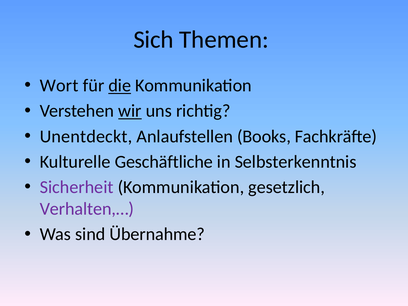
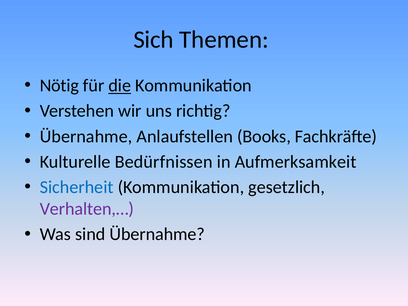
Wort: Wort -> Nötig (59, 86)
wir underline: present -> none (130, 111)
Unentdeckt: Unentdeckt -> Übernahme (86, 136)
Geschäftliche: Geschäftliche -> Bedürfnissen (164, 162)
Selbsterkenntnis: Selbsterkenntnis -> Aufmerksamkeit (296, 162)
Sicherheit colour: purple -> blue (77, 187)
